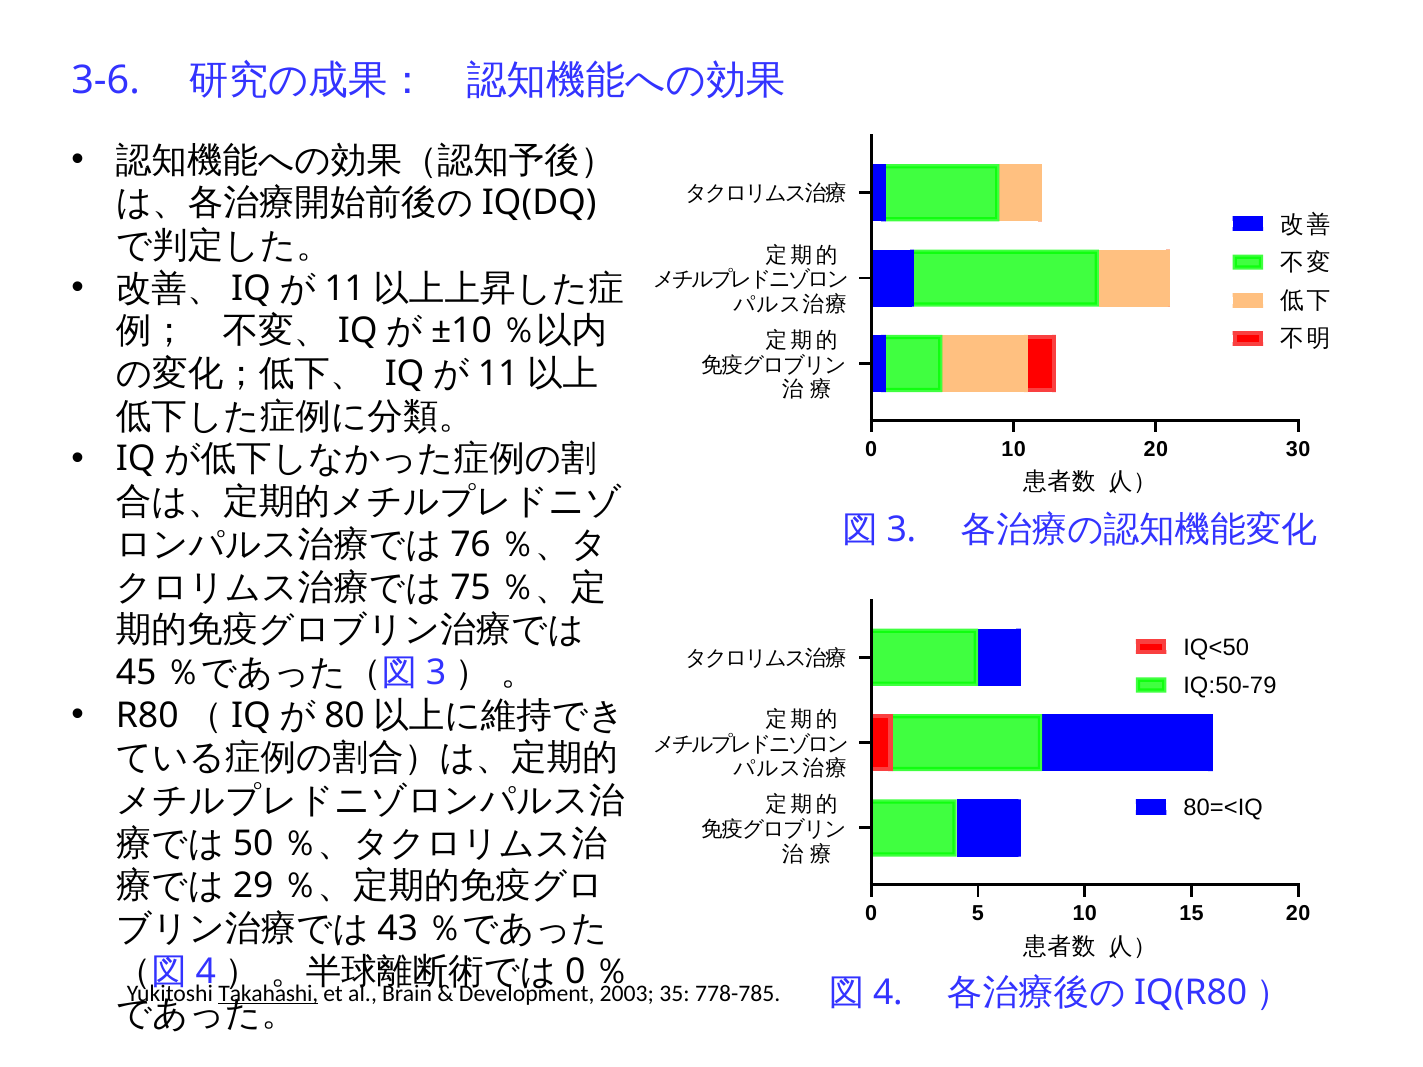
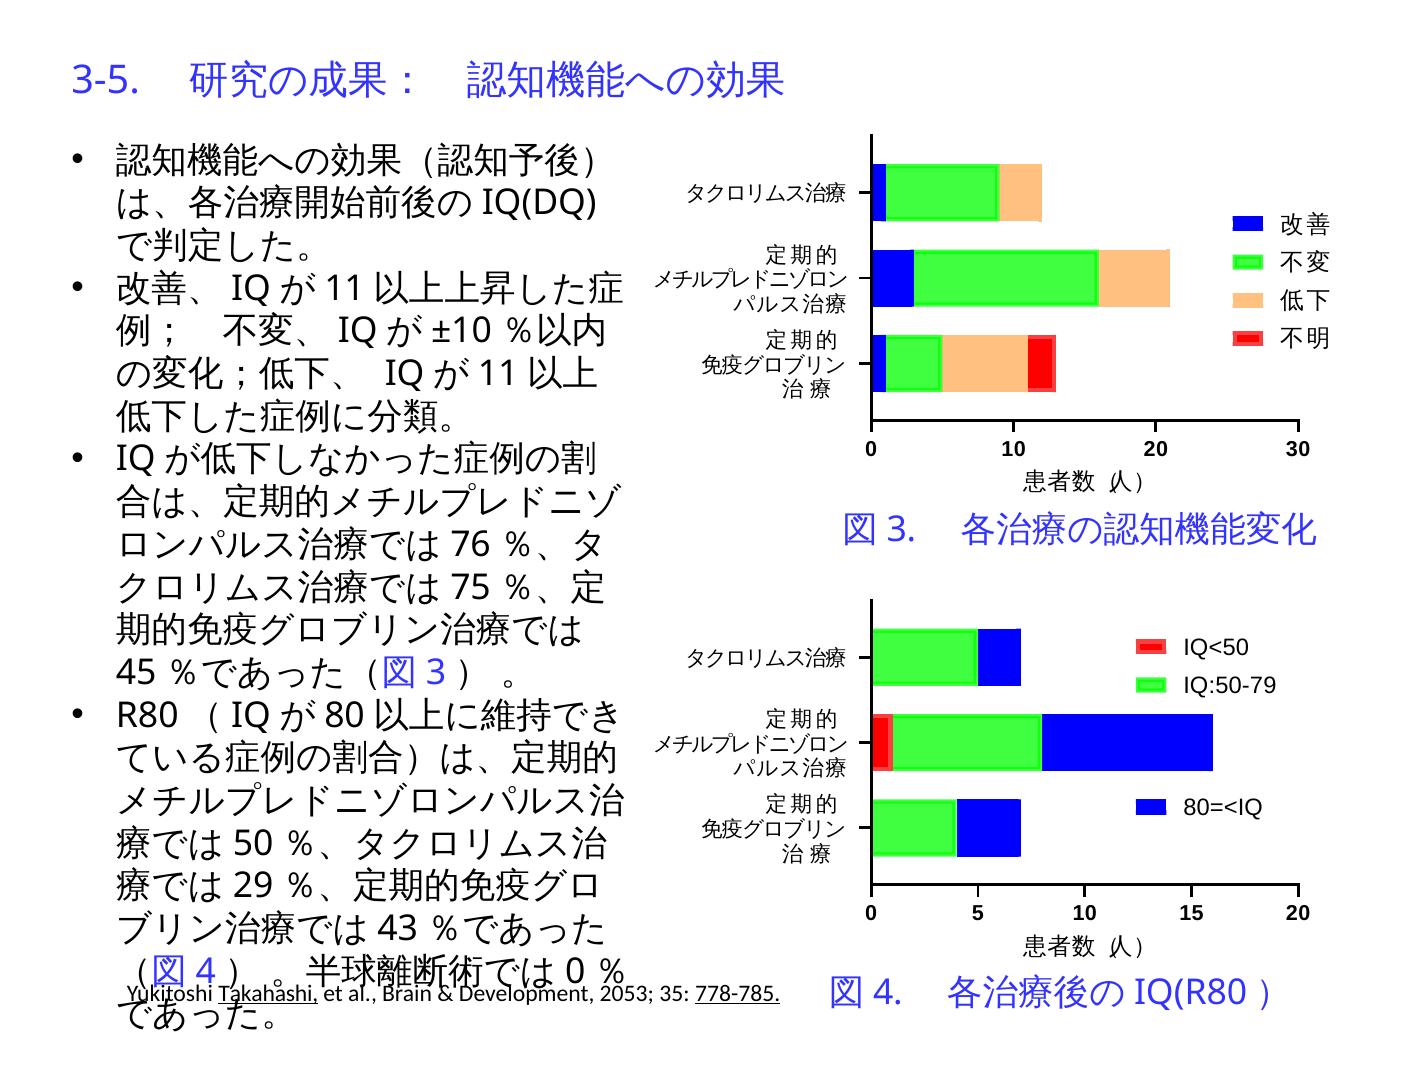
3-6: 3-6 -> 3-5 (106, 81)
2003: 2003 -> 2053 (627, 994)
778-785 underline: none -> present (738, 994)
